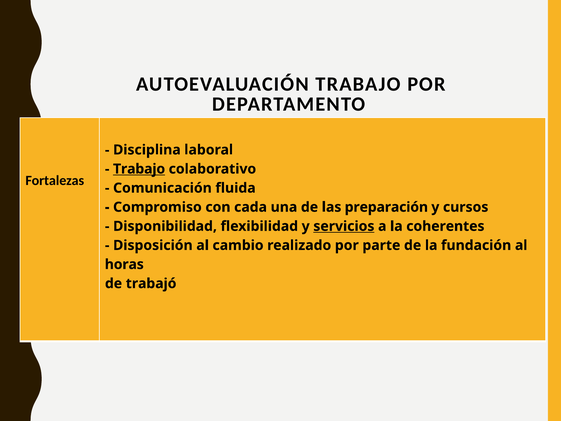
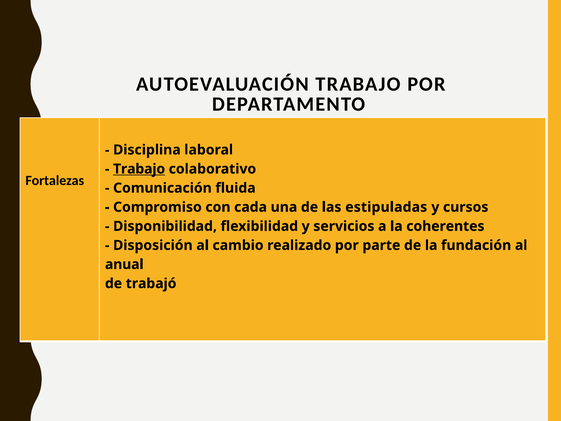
preparación: preparación -> estipuladas (386, 207)
servicios underline: present -> none (344, 226)
horas: horas -> anual (124, 264)
